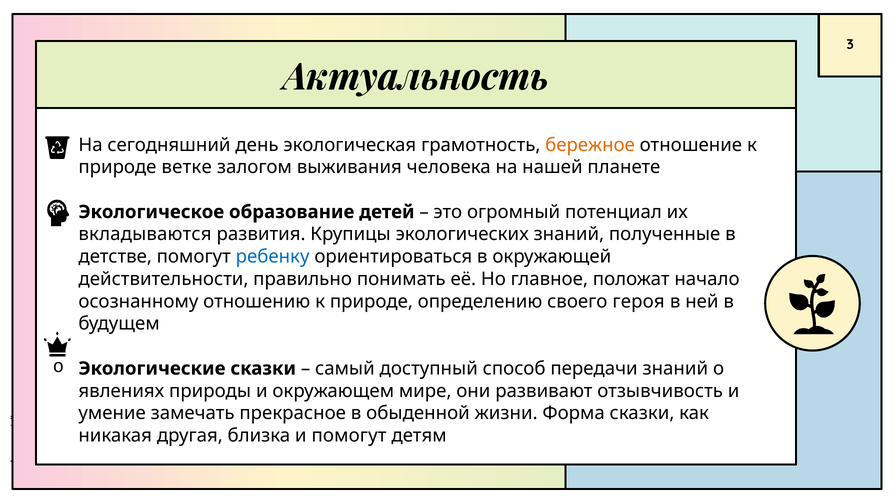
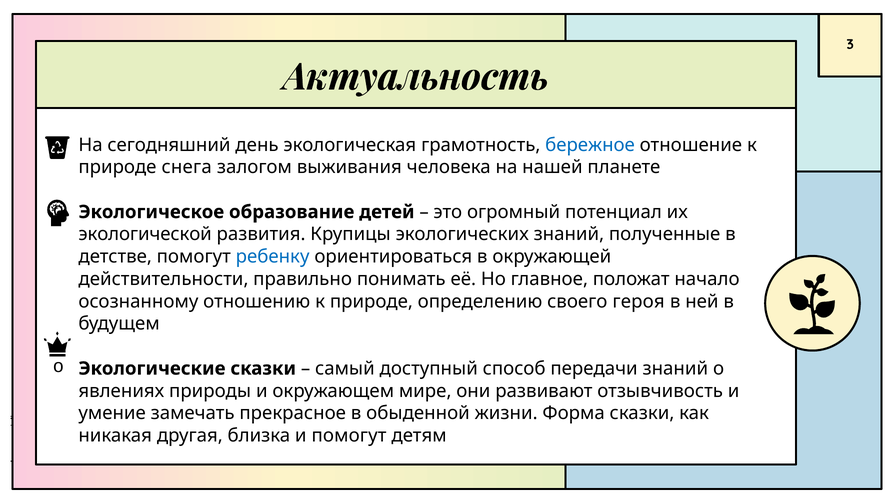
бережное colour: orange -> blue (590, 145)
ветке: ветке -> снега (187, 167)
вкладываются: вкладываются -> экологической (145, 234)
